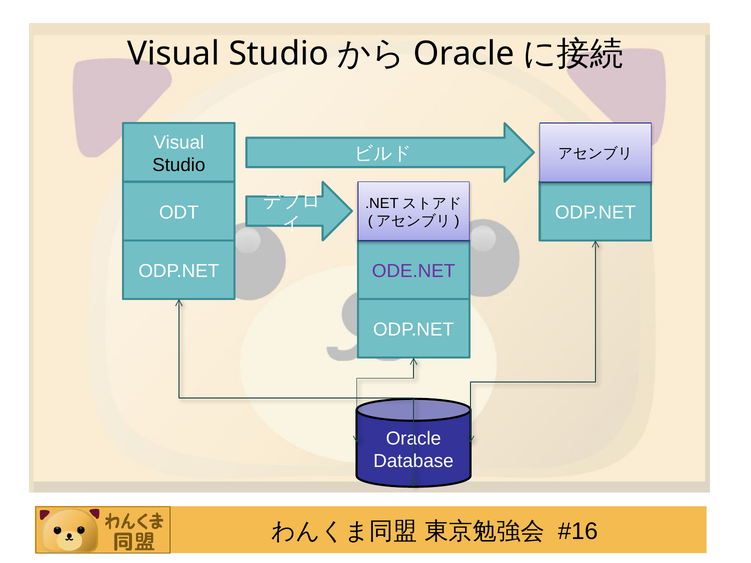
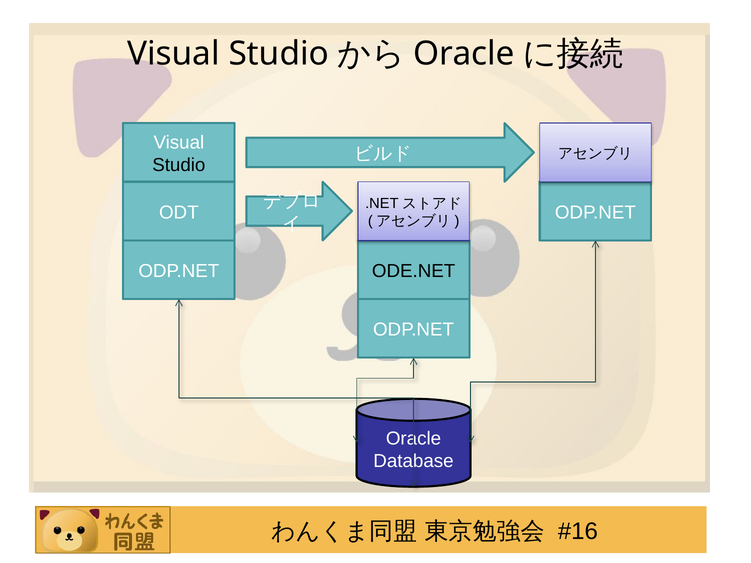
ODE.NET colour: purple -> black (414, 271)
